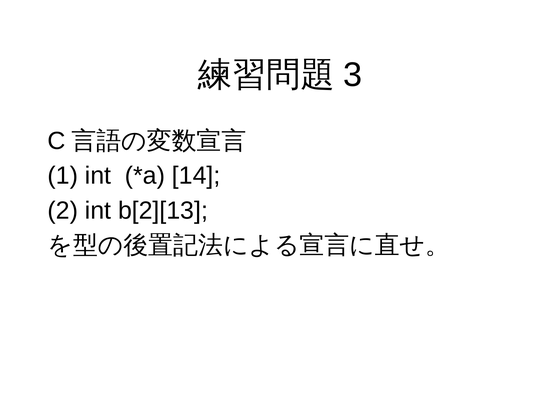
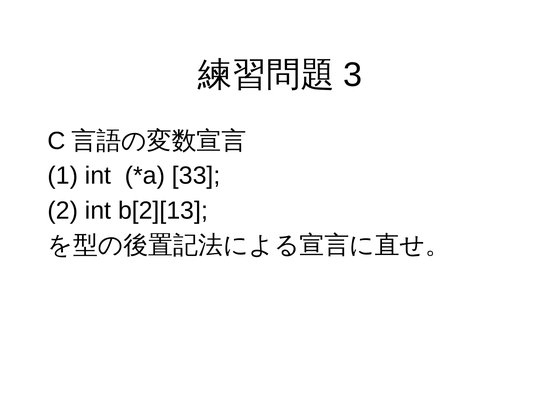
14: 14 -> 33 (196, 176)
